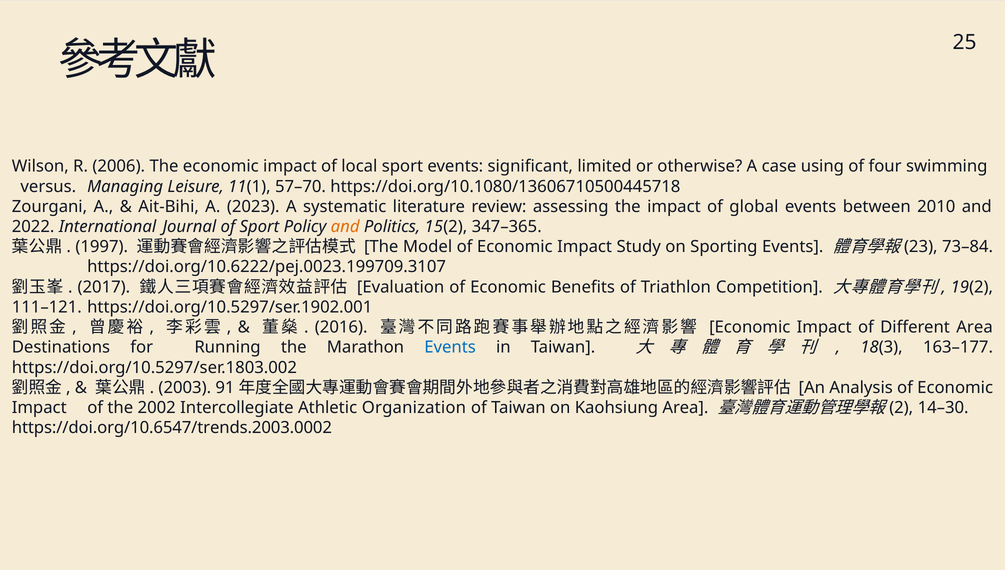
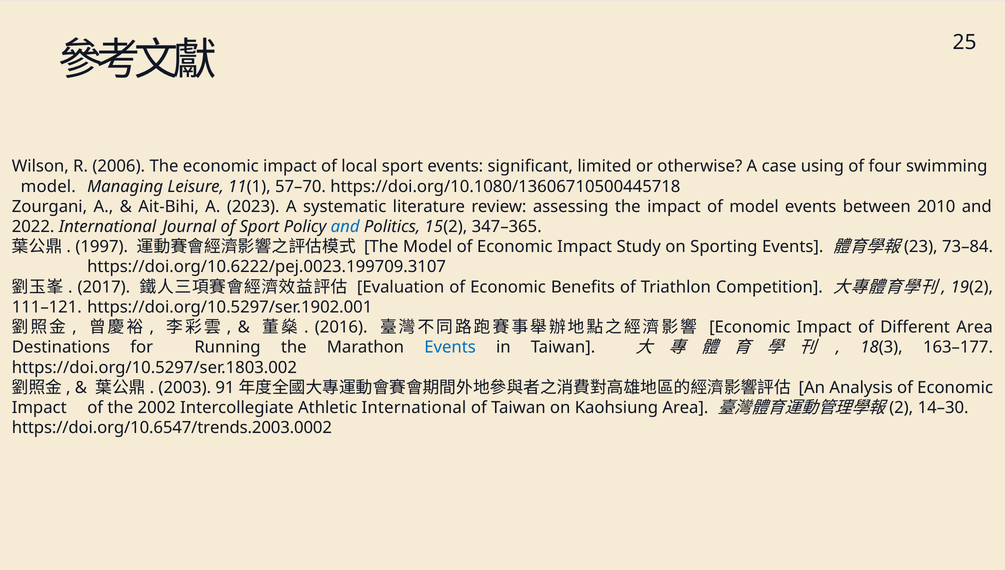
versus: versus -> model (48, 186)
of global: global -> model (754, 206)
and colour: orange -> blue (345, 227)
Athletic Organization: Organization -> International (414, 407)
